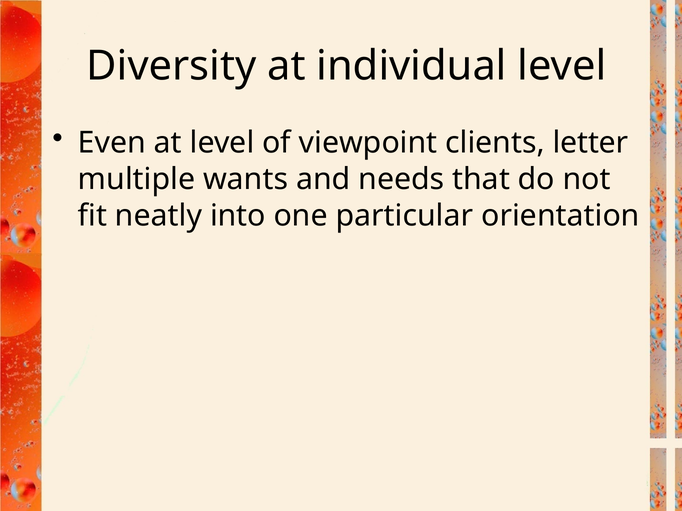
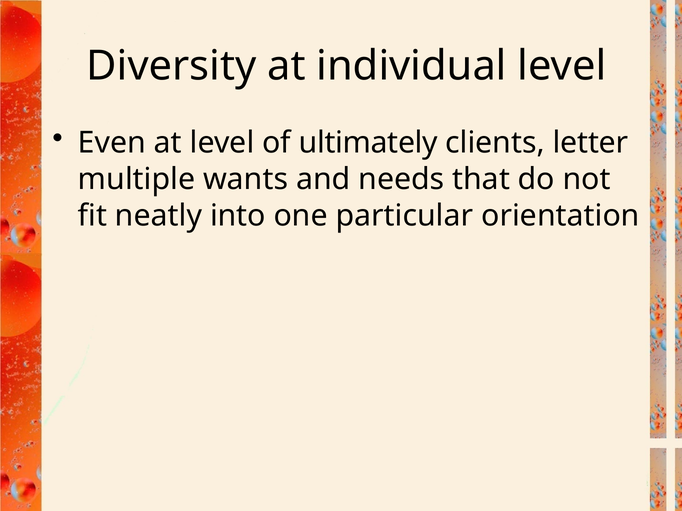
viewpoint: viewpoint -> ultimately (368, 143)
